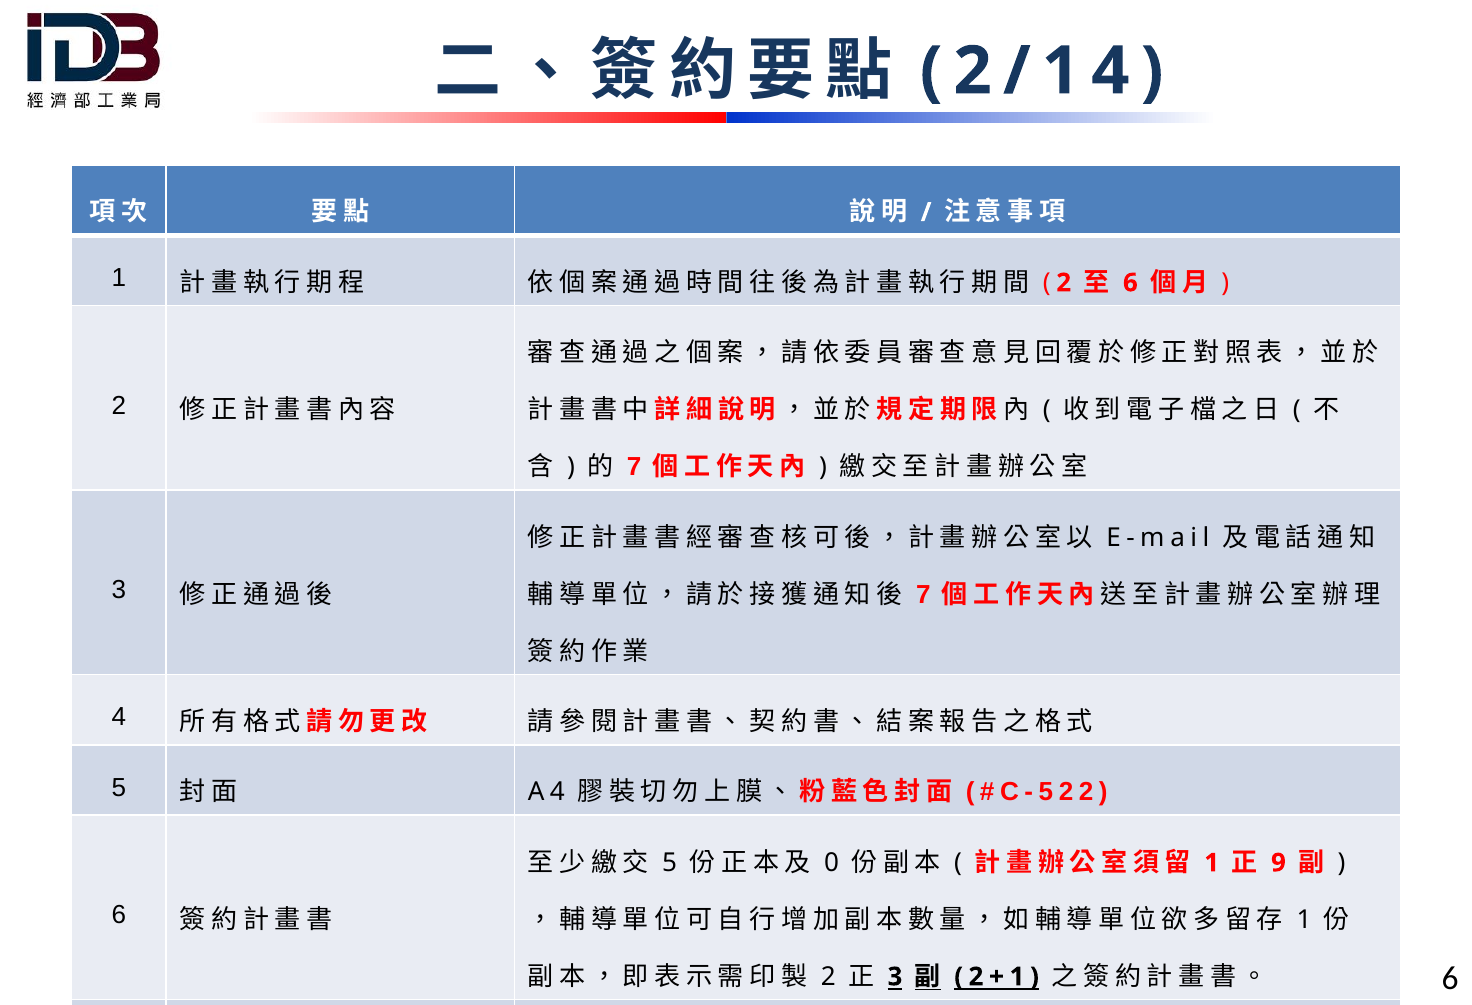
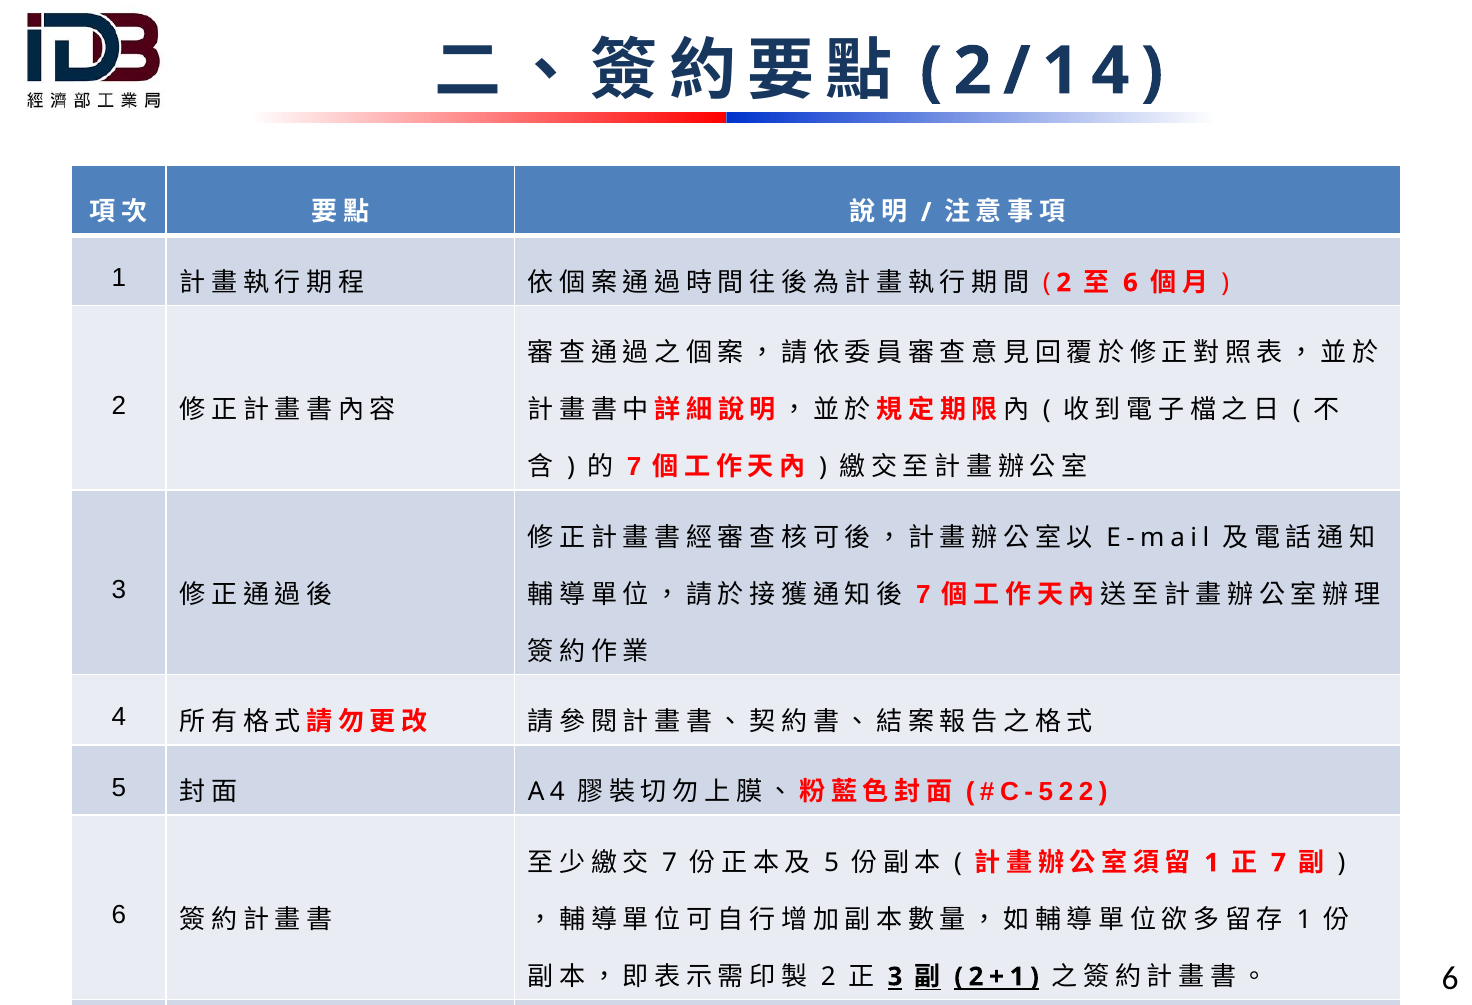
5: 5 -> 7 (670, 863)
0: 0 -> 5 (832, 863)
9: 9 -> 7 (1278, 863)
